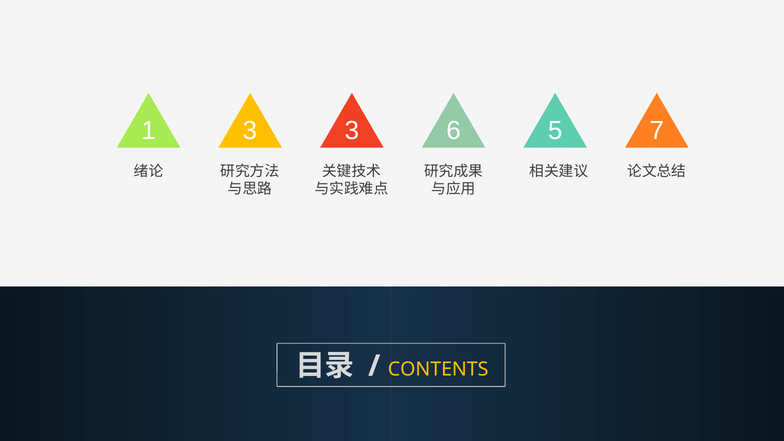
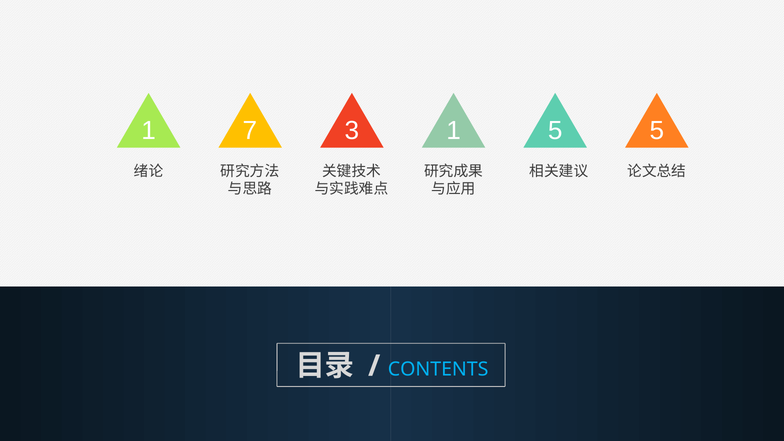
1 3: 3 -> 7 (250, 130)
3 6: 6 -> 1 (454, 130)
5 7: 7 -> 5 (657, 130)
CONTENTS colour: yellow -> light blue (438, 369)
